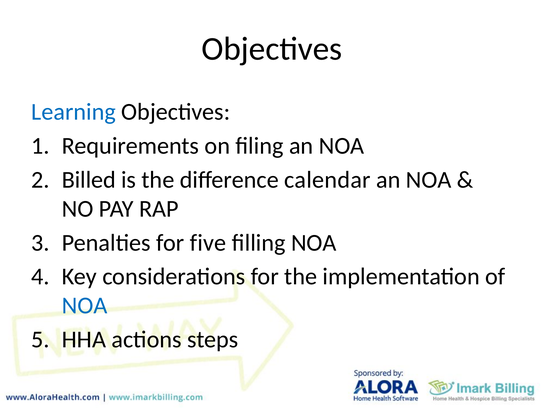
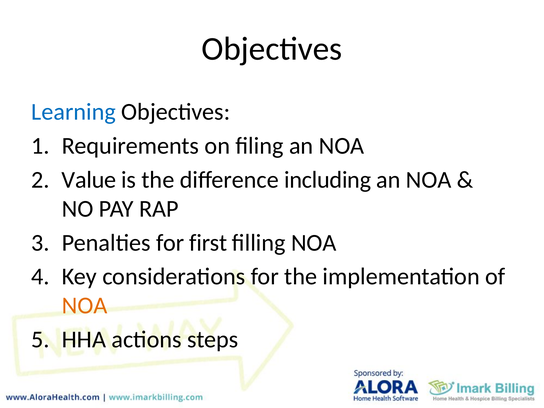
Billed: Billed -> Value (89, 180)
calendar: calendar -> including (328, 180)
five: five -> first (208, 243)
NOA colour: blue -> orange (85, 306)
